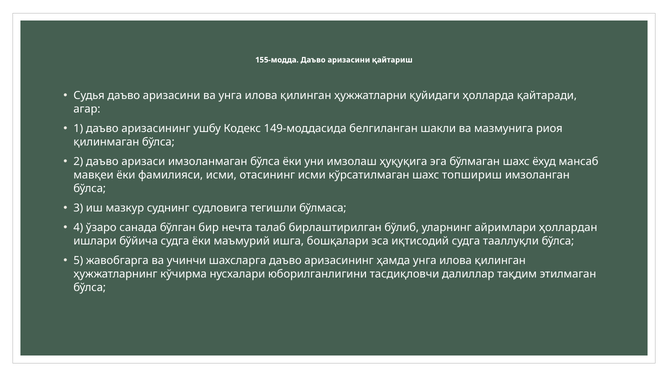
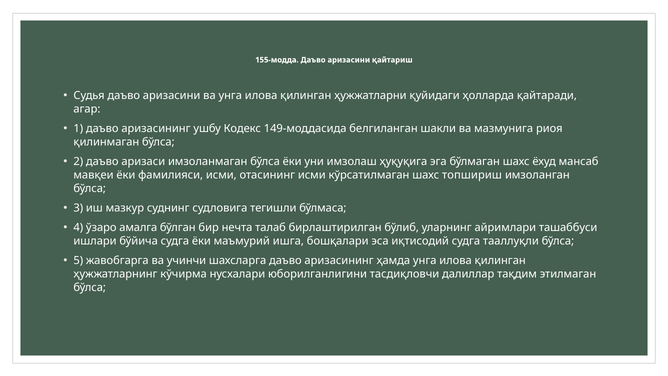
санада: санада -> амалга (138, 227)
ҳоллардан: ҳоллардан -> ташаббуси (568, 227)
